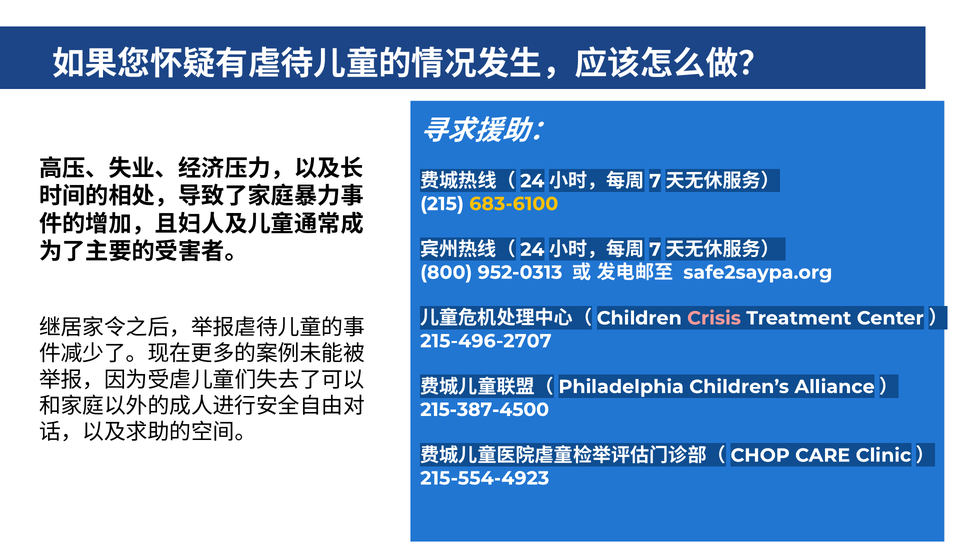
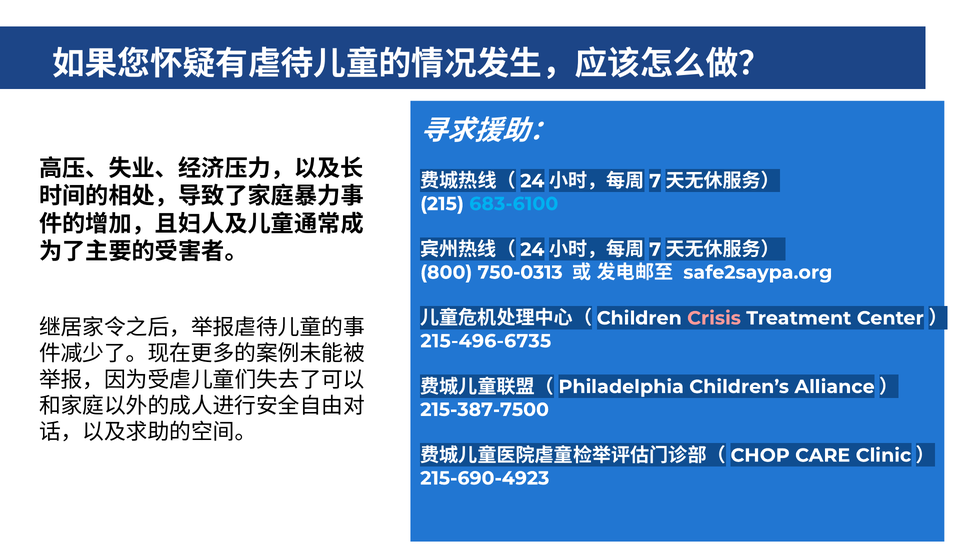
683-6100 colour: yellow -> light blue (514, 204)
952-0313: 952-0313 -> 750-0313 (520, 273)
215-496-2707: 215-496-2707 -> 215-496-6735 (486, 341)
215-387-4500: 215-387-4500 -> 215-387-7500 (485, 410)
215-554-4923: 215-554-4923 -> 215-690-4923 (485, 479)
